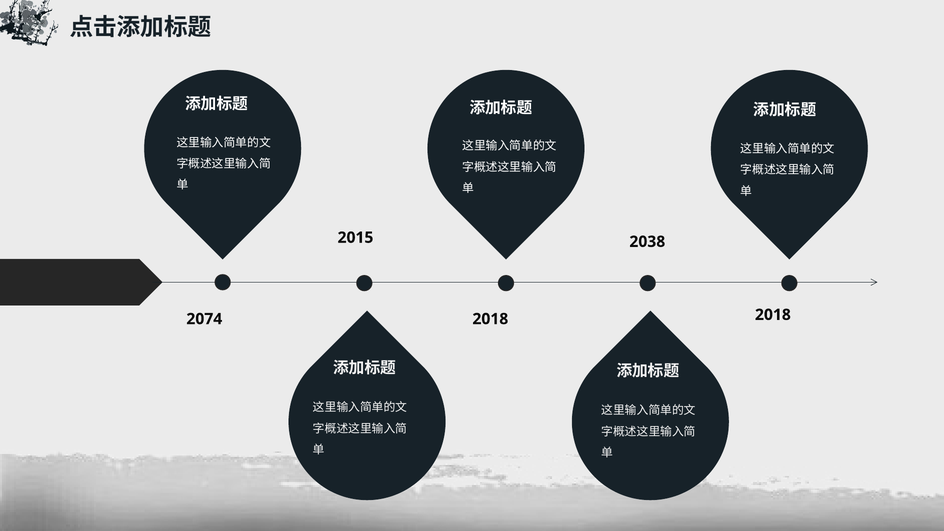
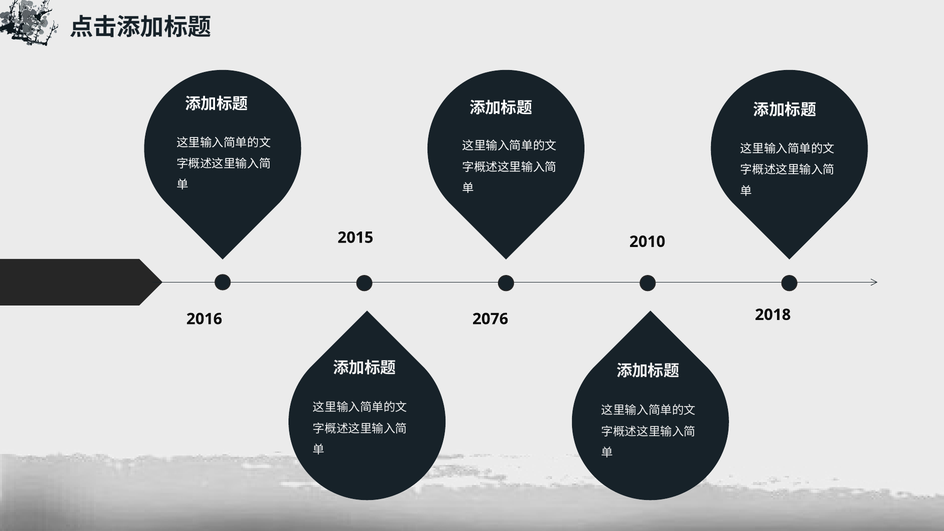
2038: 2038 -> 2010 (647, 242)
2074: 2074 -> 2016 (204, 319)
2018: 2018 -> 2076 (490, 319)
